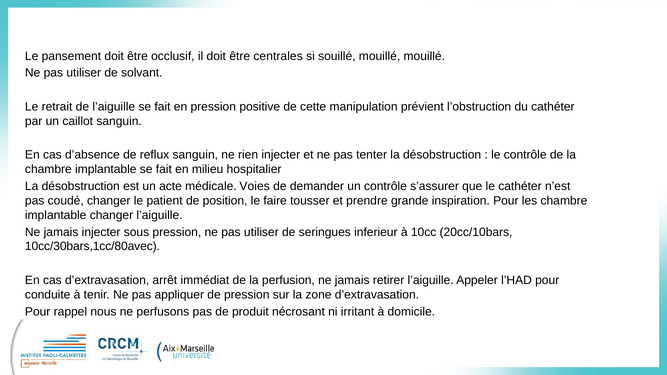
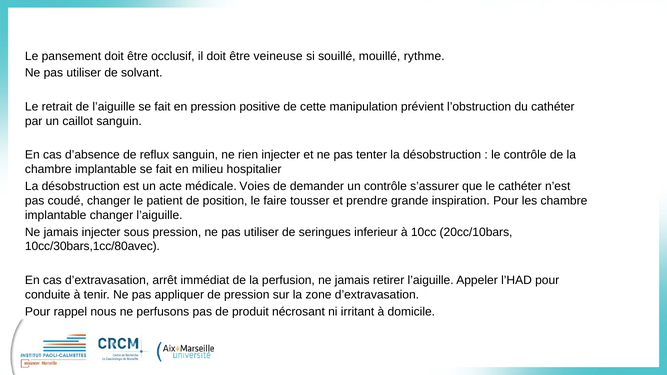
centrales: centrales -> veineuse (278, 56)
mouillé mouillé: mouillé -> rythme (424, 56)
